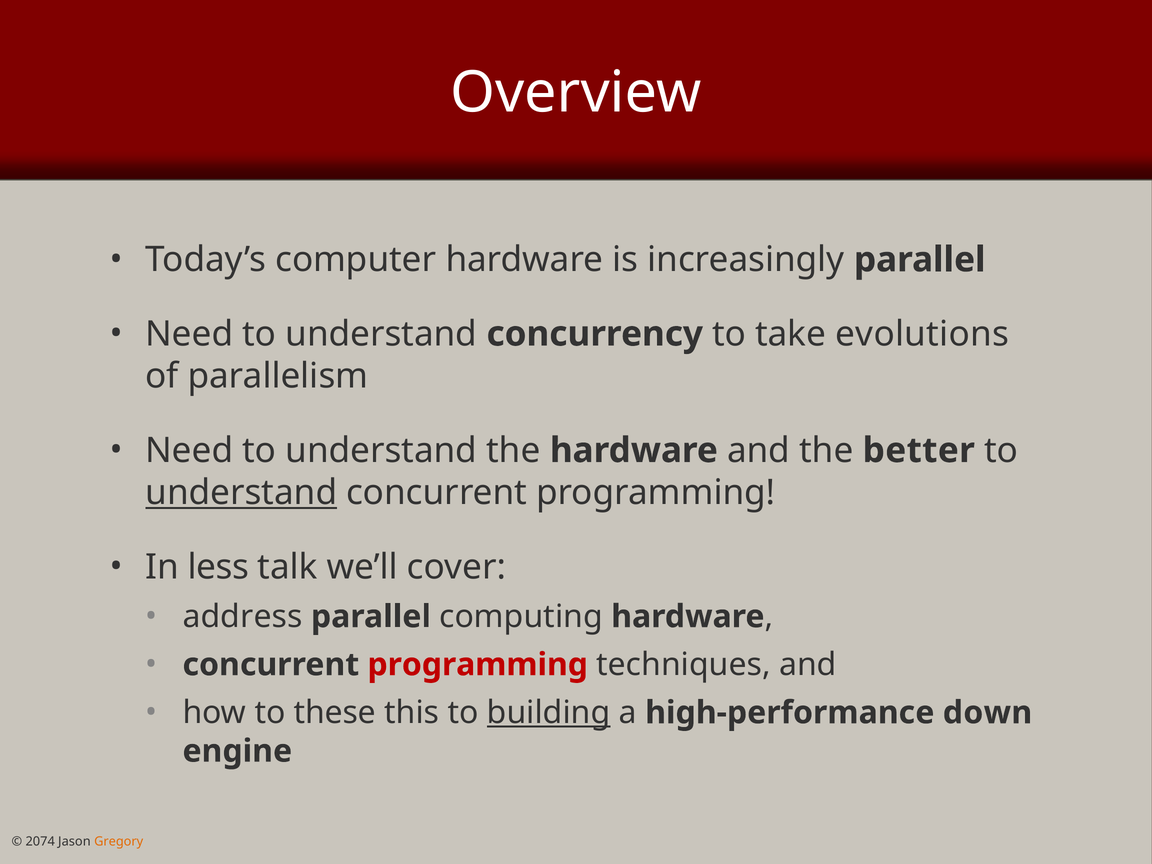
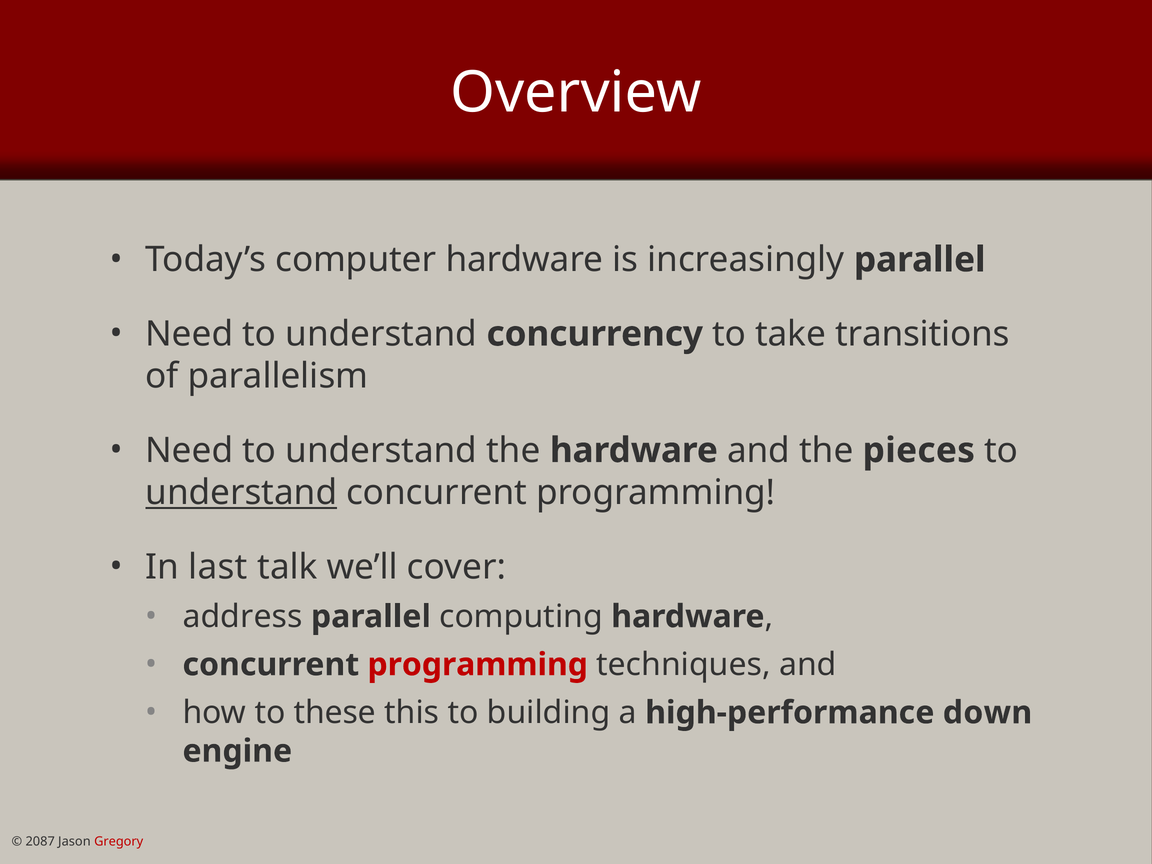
evolutions: evolutions -> transitions (922, 334)
better: better -> pieces (919, 450)
less: less -> last (218, 567)
building underline: present -> none (549, 713)
2074: 2074 -> 2087 (40, 842)
Gregory colour: orange -> red (119, 842)
